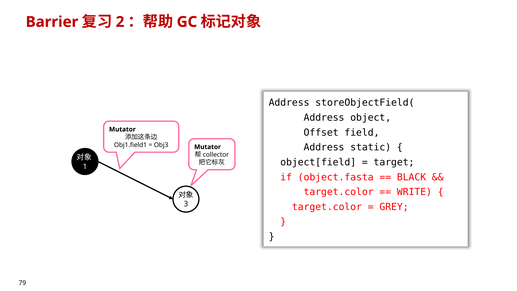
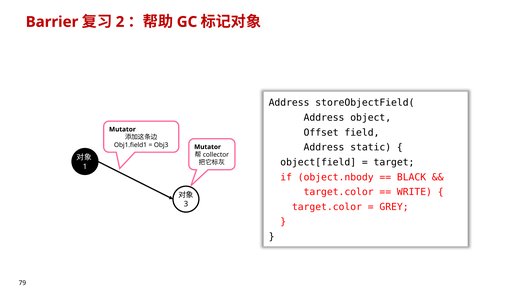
object.fasta: object.fasta -> object.nbody (336, 177)
